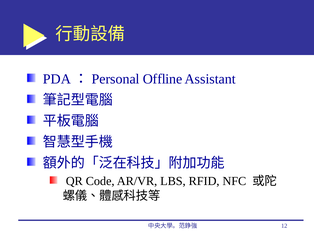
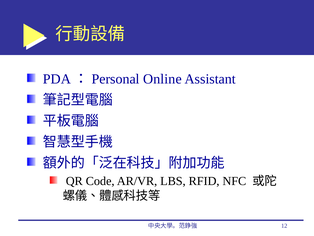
Offline: Offline -> Online (162, 79)
